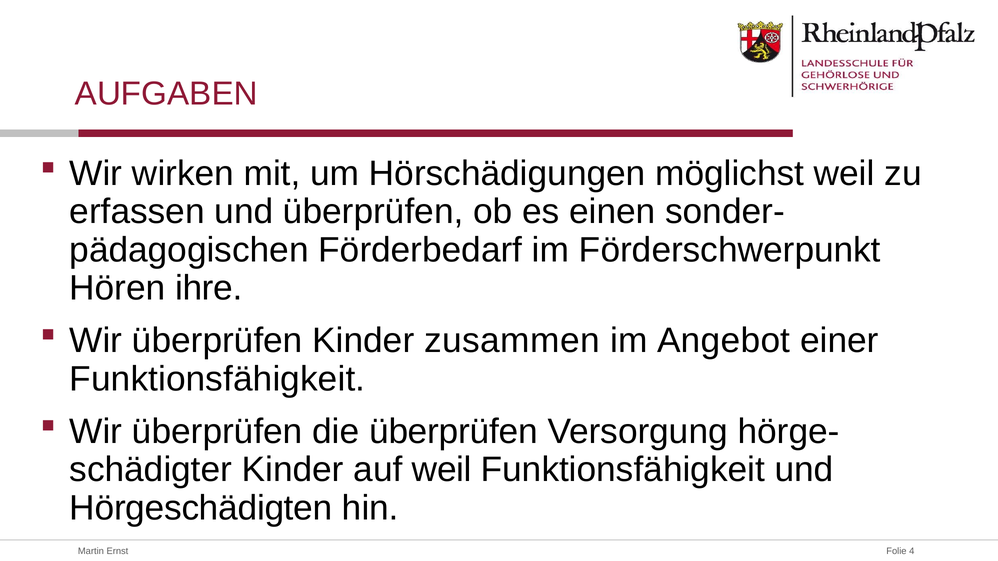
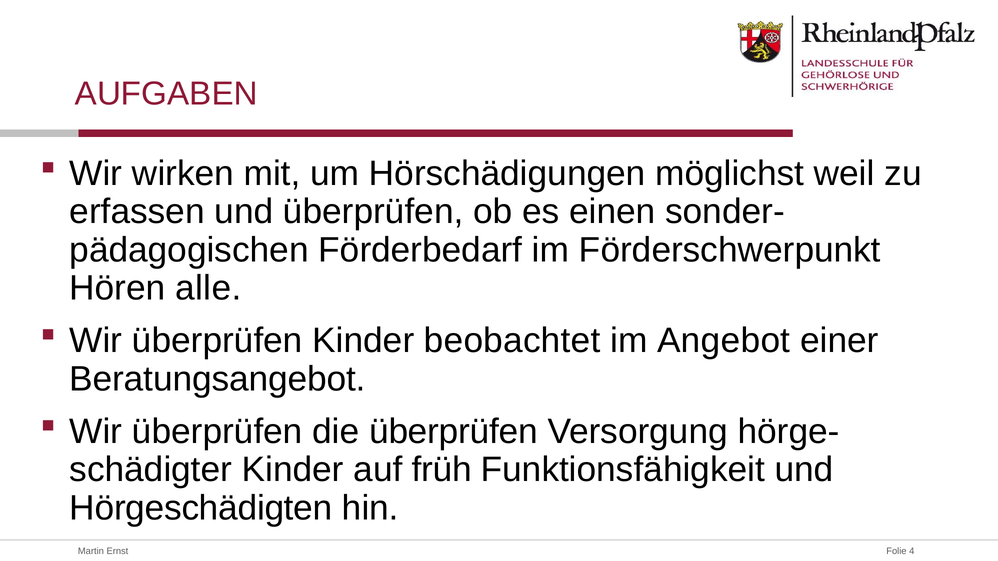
ihre: ihre -> alle (208, 288)
zusammen: zusammen -> beobachtet (512, 341)
Funktionsfähigkeit: Funktionsfähigkeit -> Beratungsangebot (217, 379)
auf weil: weil -> früh (442, 470)
